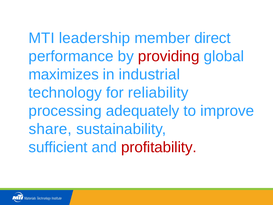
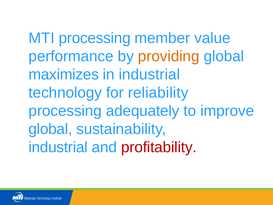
MTI leadership: leadership -> processing (95, 38)
direct: direct -> value (212, 38)
providing colour: red -> orange (169, 56)
share: share -> global (50, 129)
sufficient: sufficient -> industrial (58, 147)
